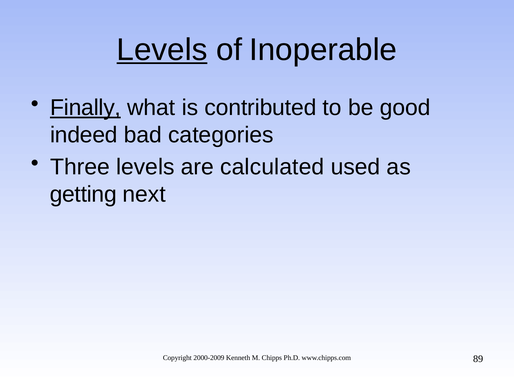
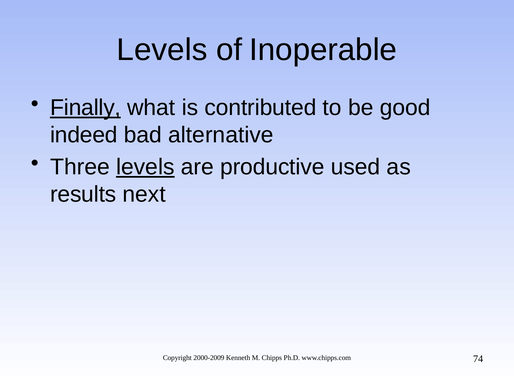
Levels underline: present -> none (162, 50)
categories: categories -> alternative (221, 135)
levels underline: none -> present (145, 167)
calculated: calculated -> productive (272, 167)
getting: getting -> results (83, 195)
89: 89 -> 74 (478, 359)
